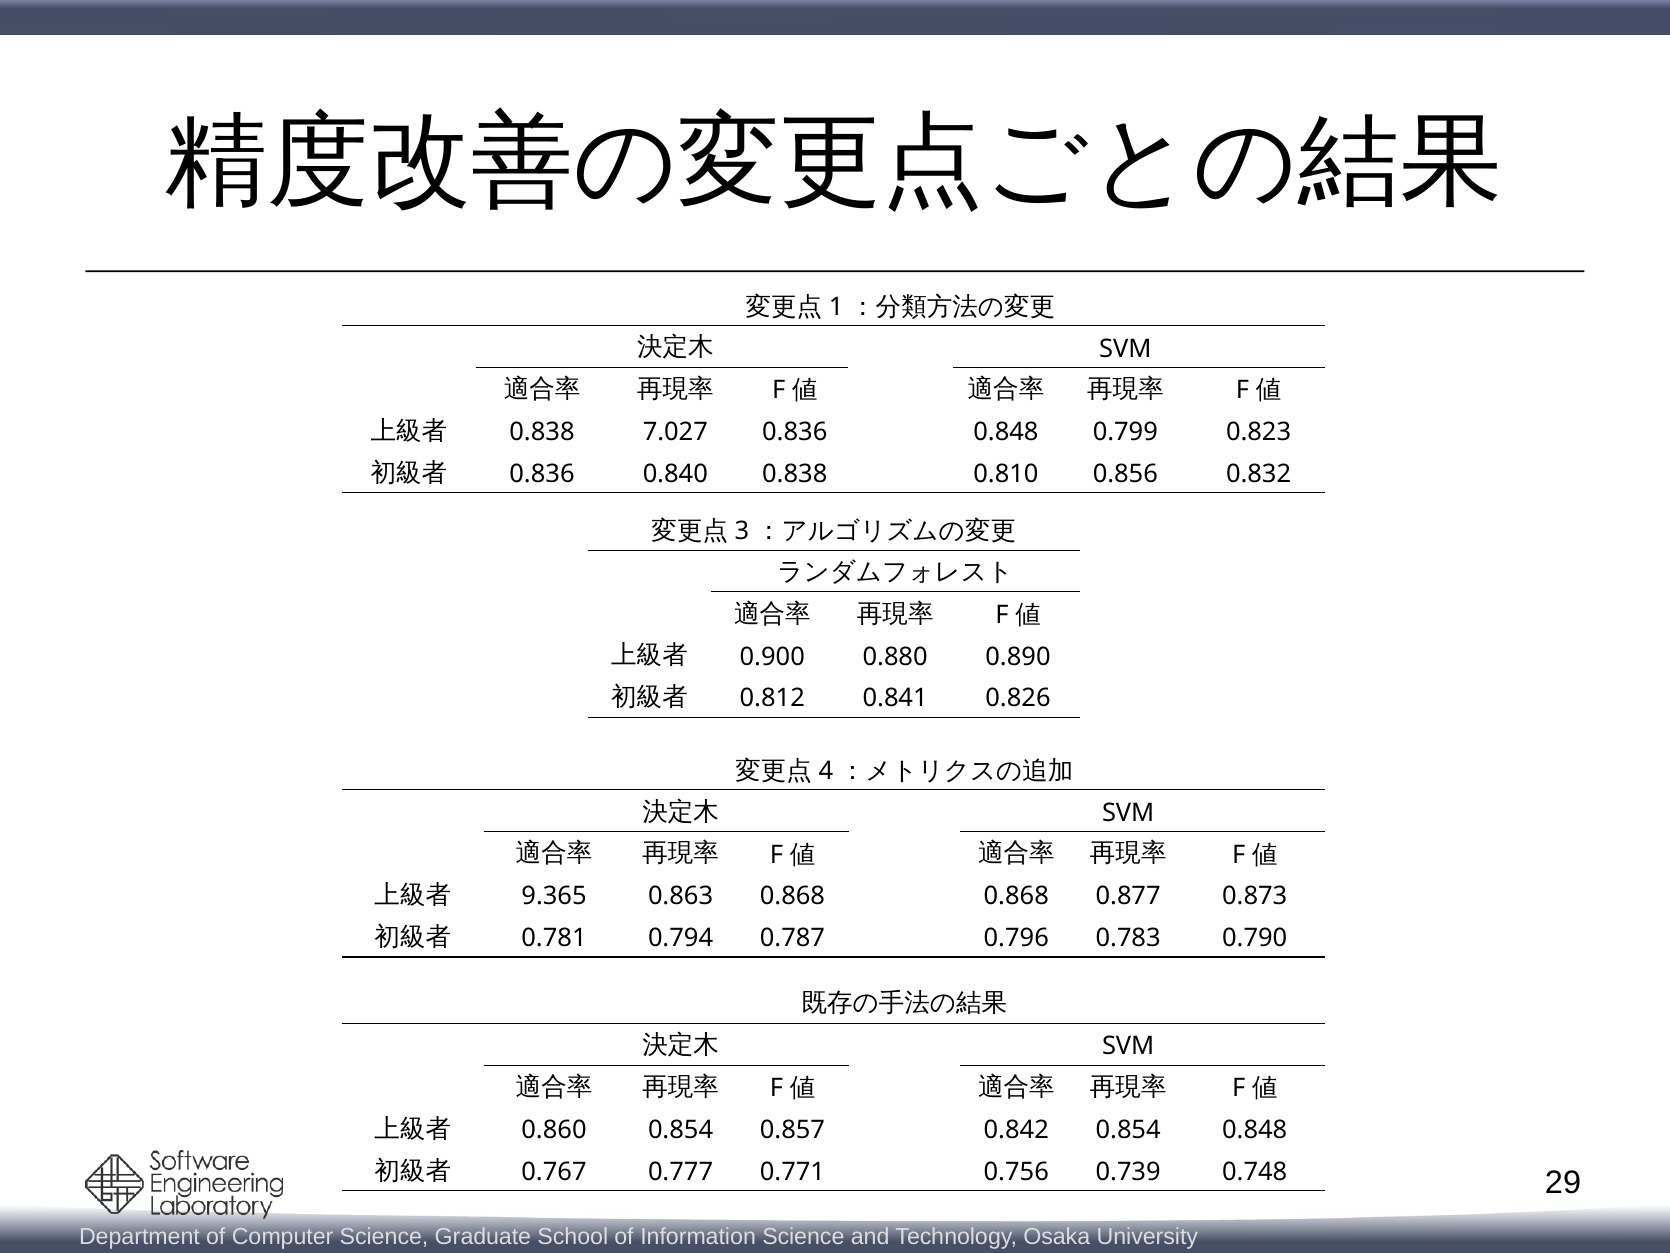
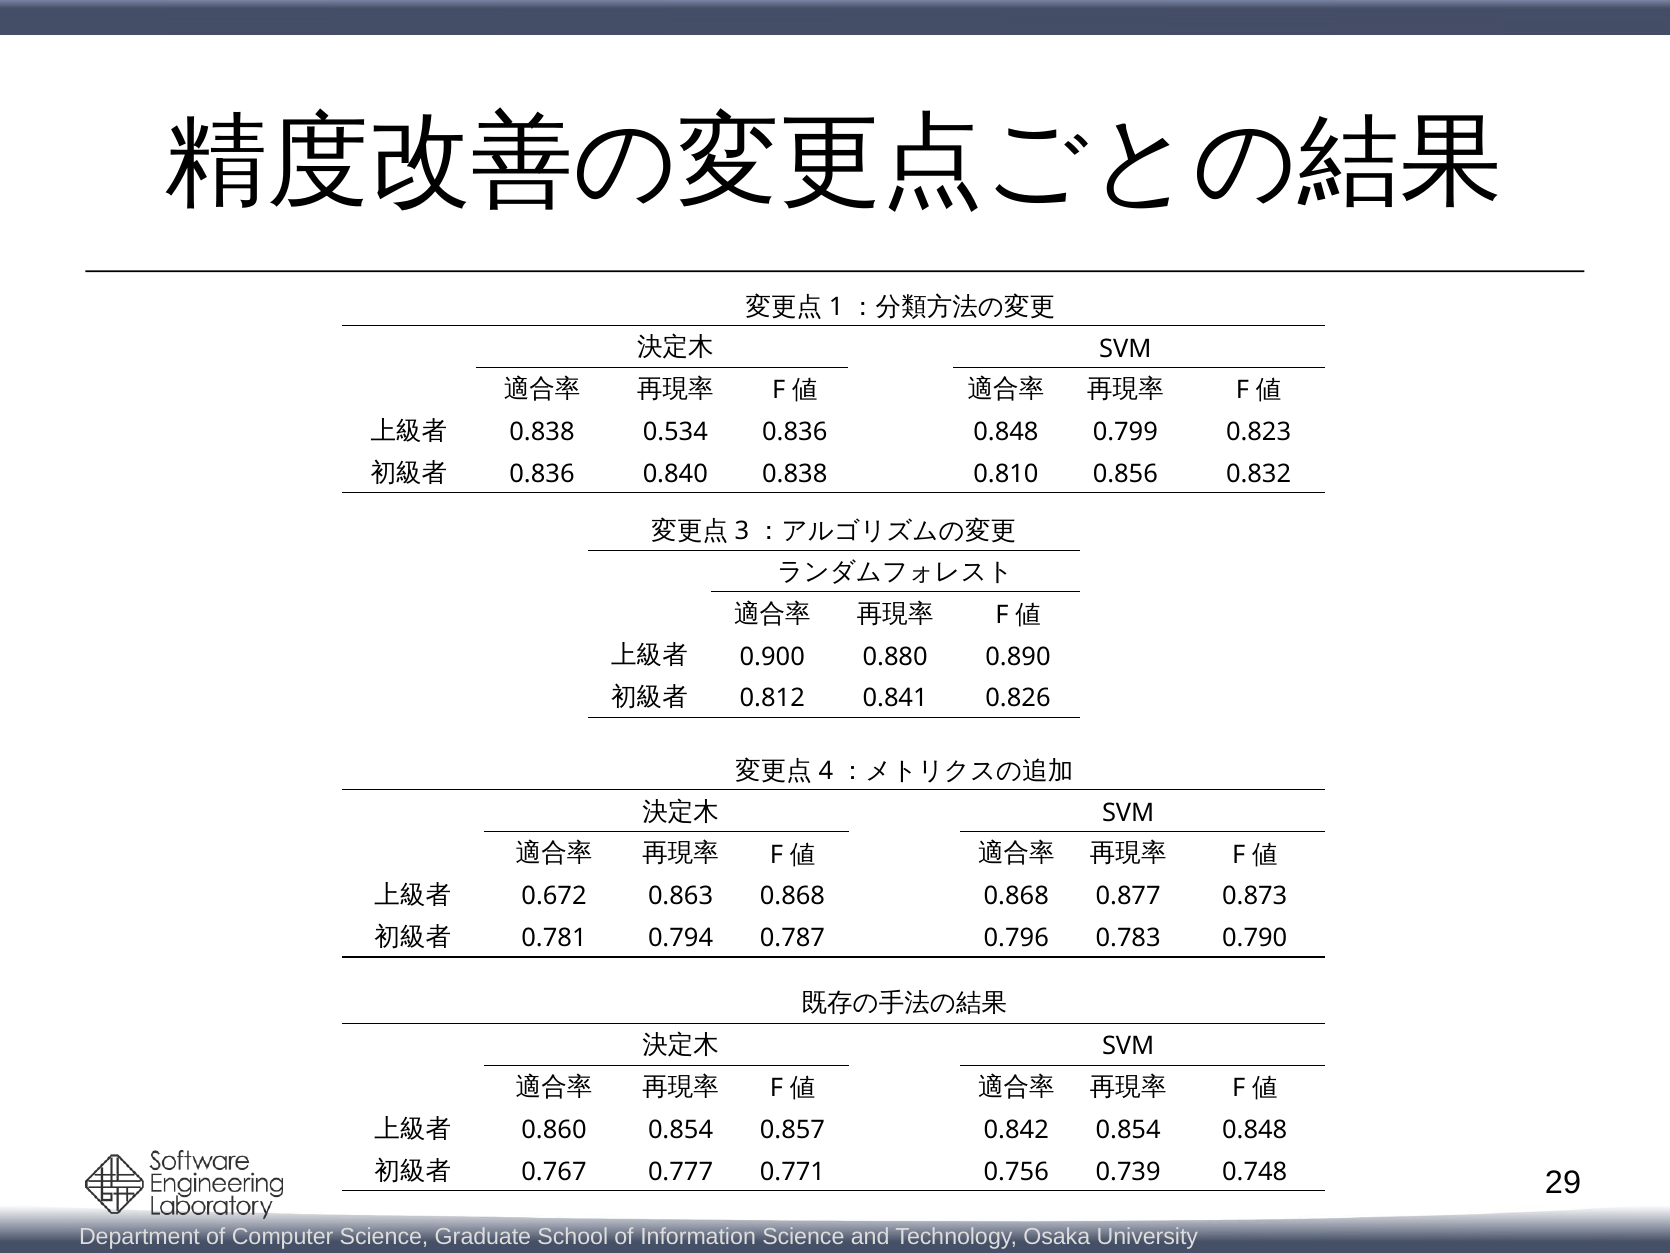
7.027: 7.027 -> 0.534 (675, 432)
9.365: 9.365 -> 0.672 (554, 896)
